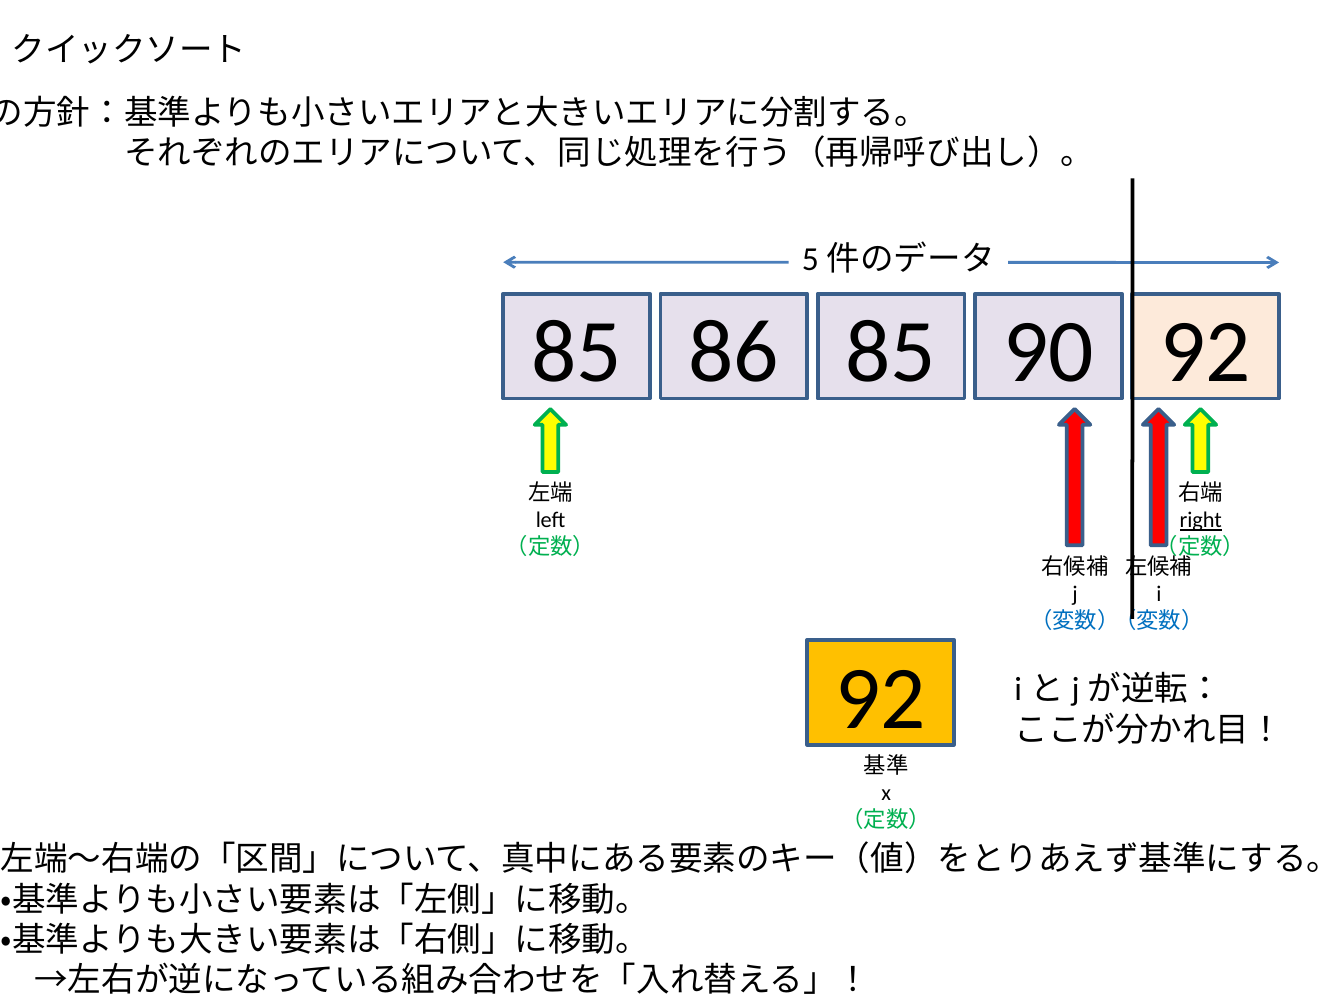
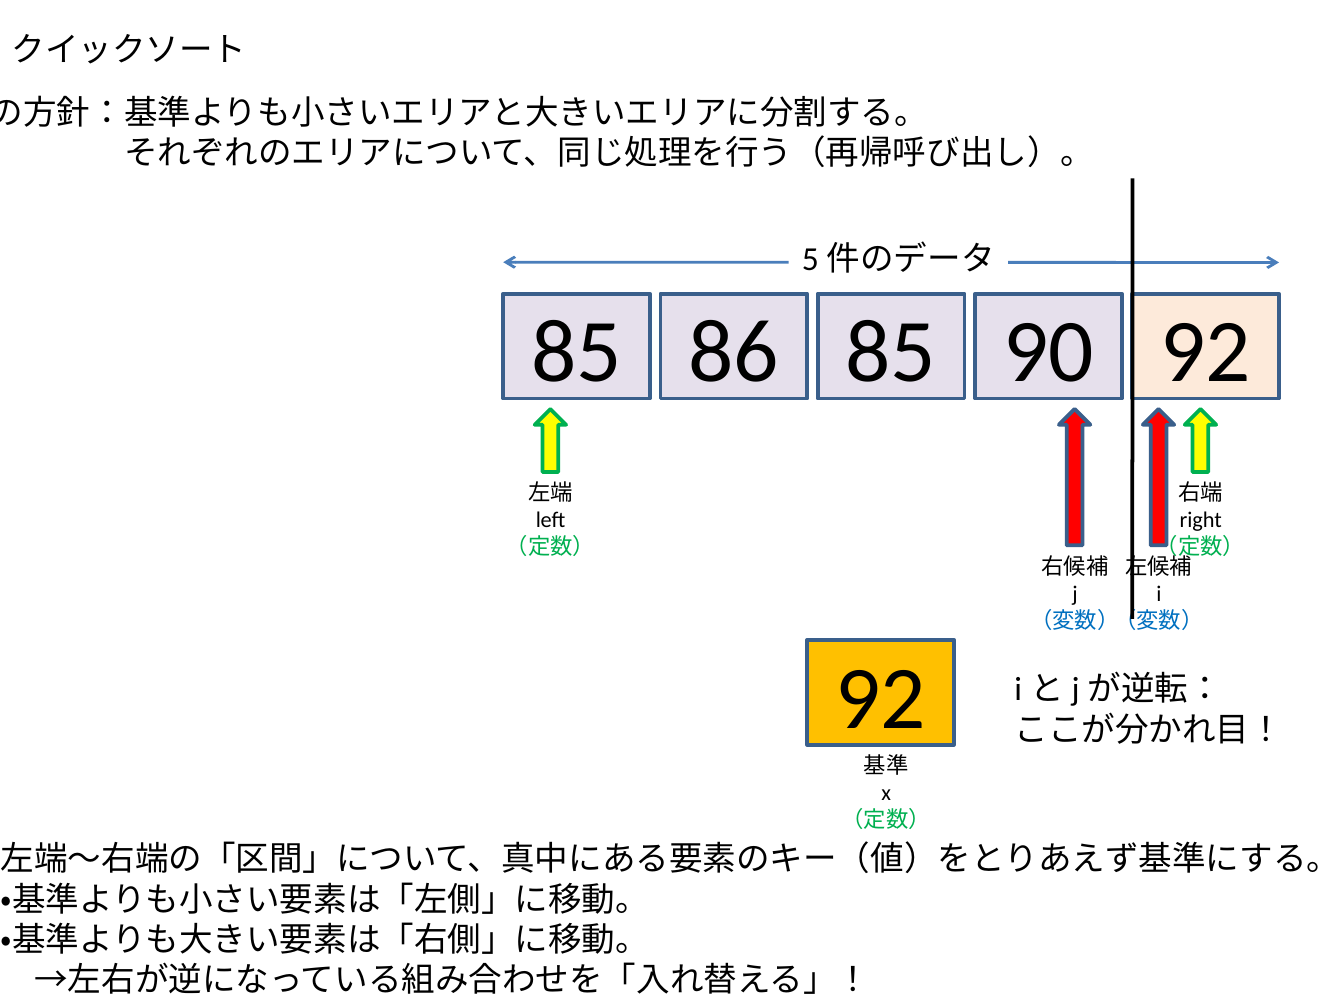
right underline: present -> none (1201, 520)
